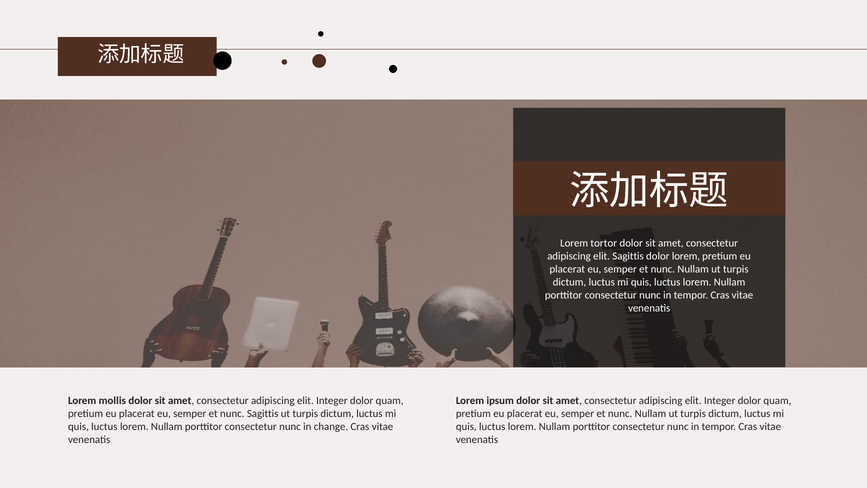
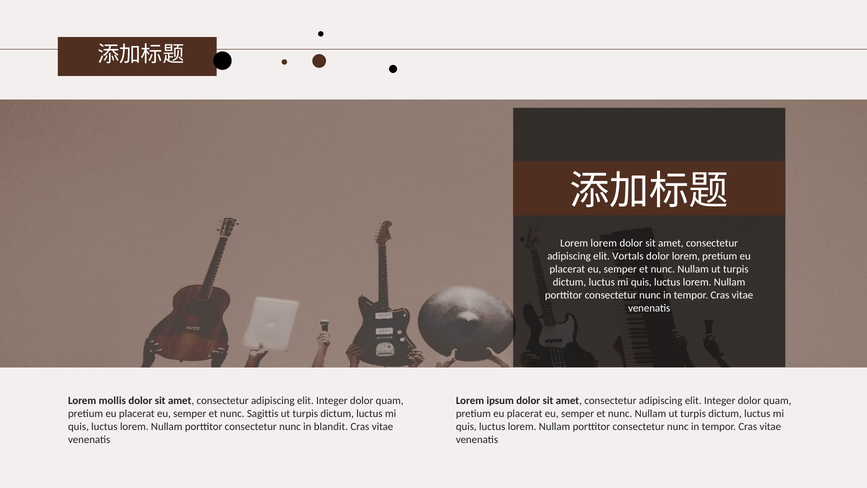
Lorem tortor: tortor -> lorem (604, 243)
elit Sagittis: Sagittis -> Vortals (628, 256)
change: change -> blandit (331, 426)
